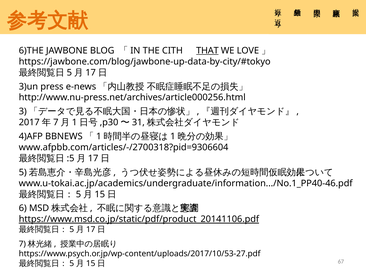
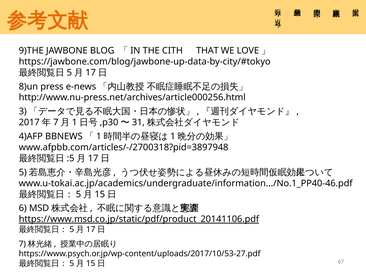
6)THE: 6)THE -> 9)THE (31, 51)
THAT underline: present -> none (207, 51)
3)un: 3)un -> 8)un (28, 87)
www.afpbb.com/articles/-/2700318?pid=9306604: www.afpbb.com/articles/-/2700318?pid=9306604 -> www.afpbb.com/articles/-/2700318?pid=3897948 (124, 148)
